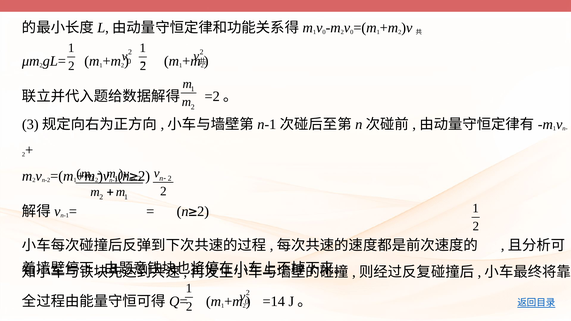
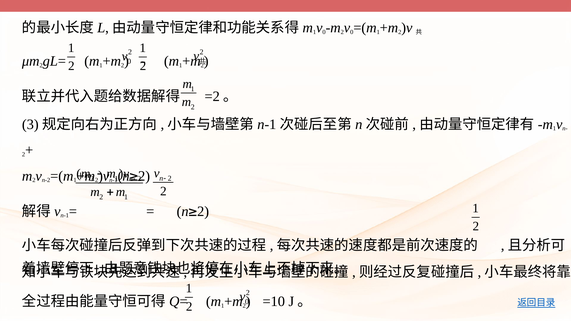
=14: =14 -> =10 (274, 302)
